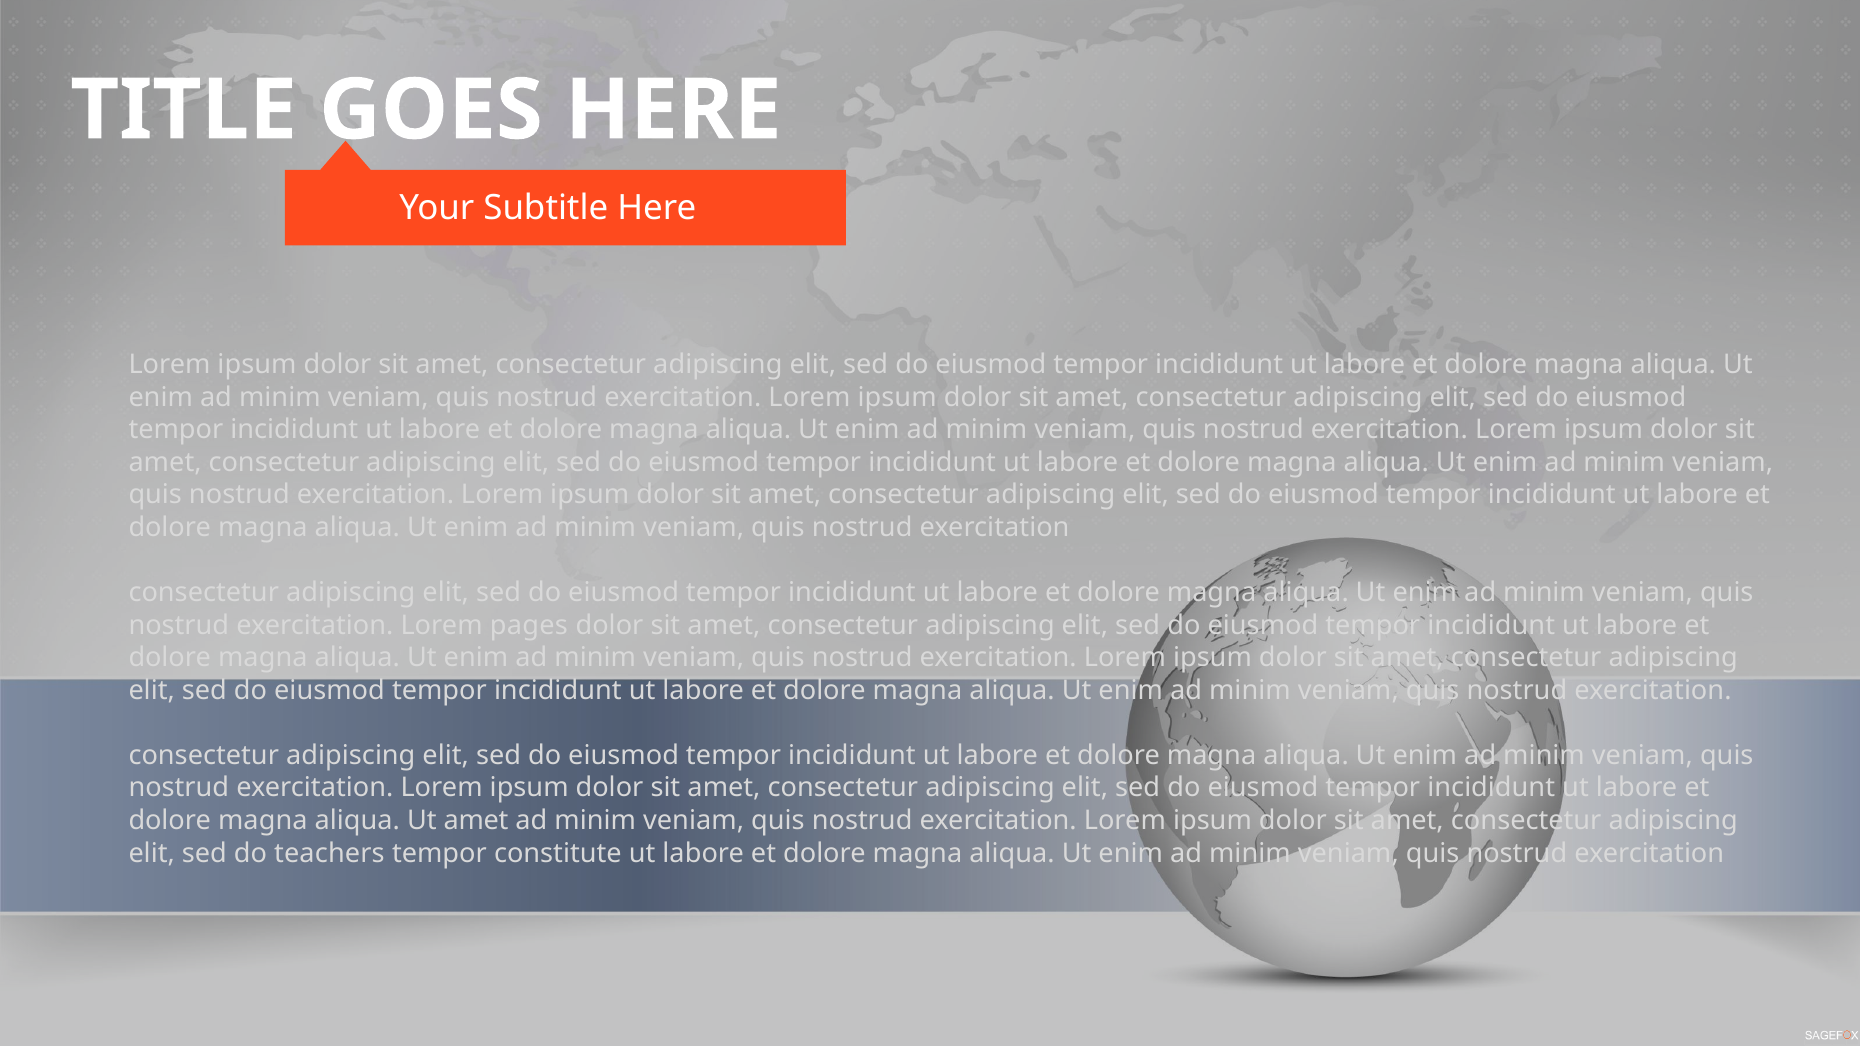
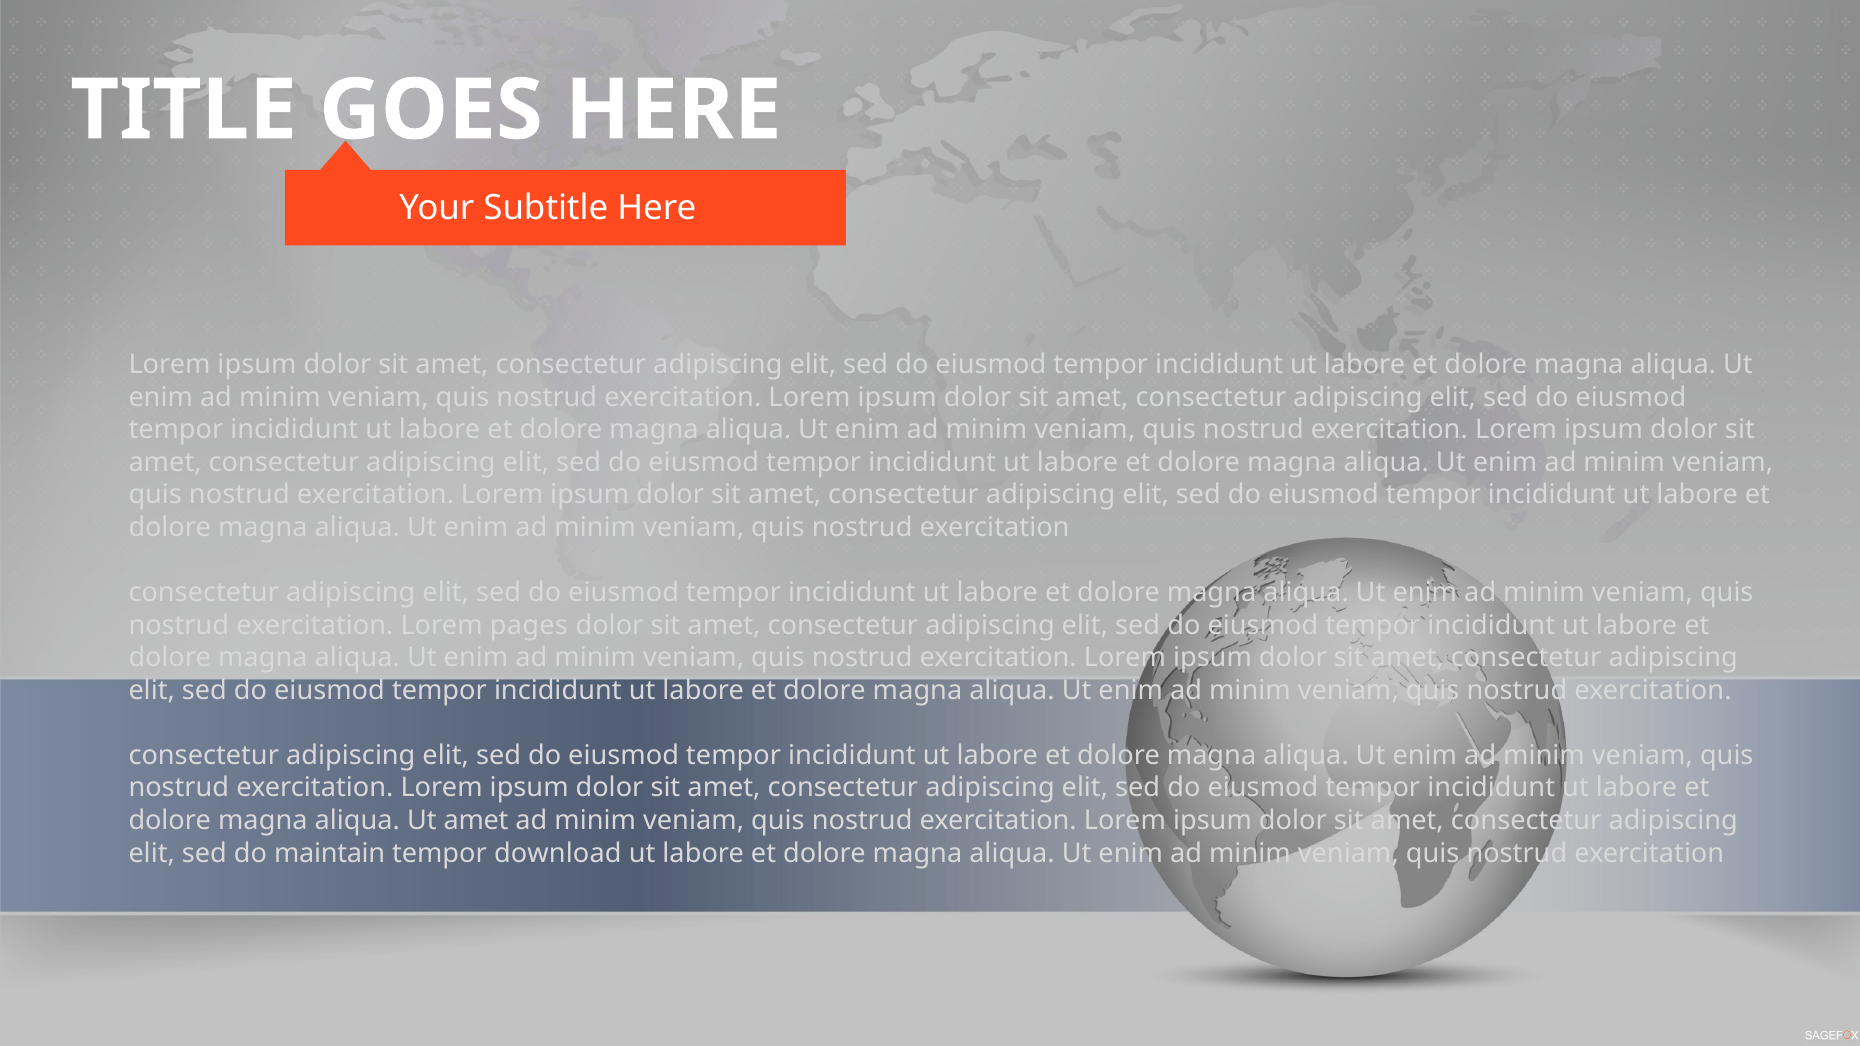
teachers: teachers -> maintain (330, 853)
constitute: constitute -> download (558, 853)
